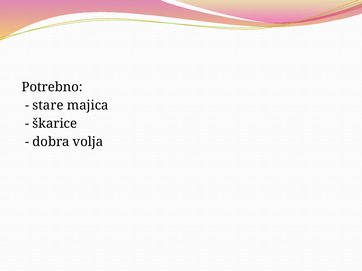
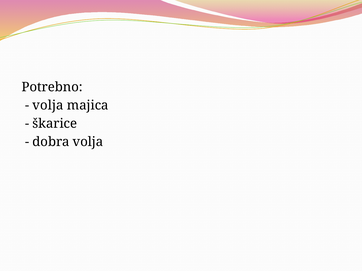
stare: stare -> volja (48, 105)
